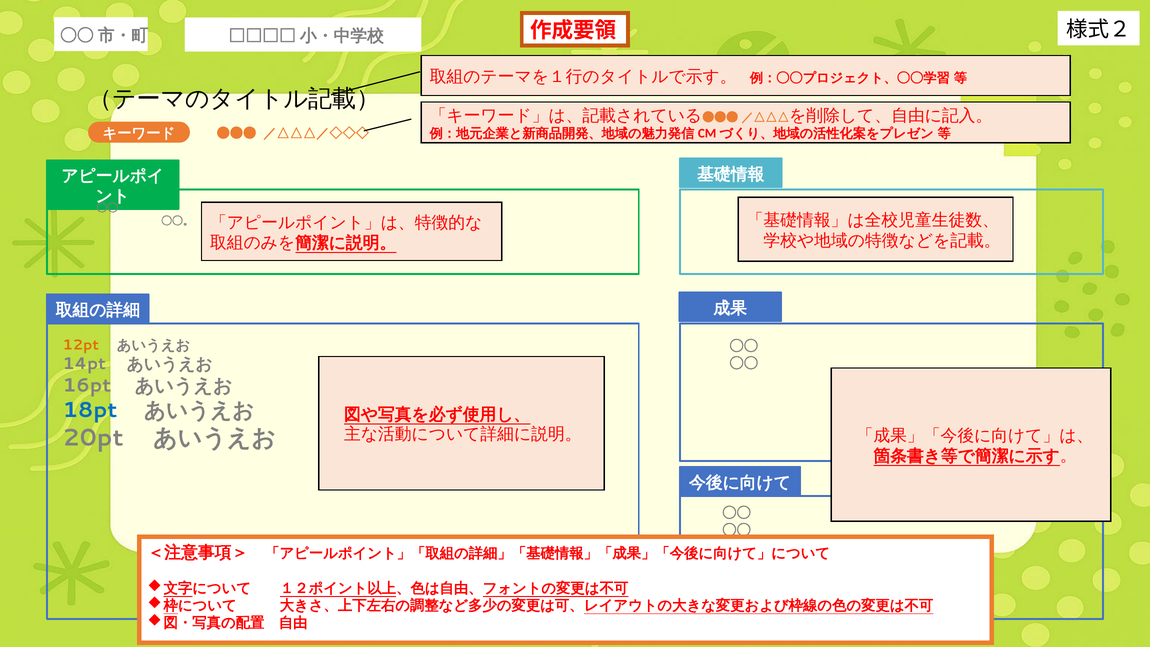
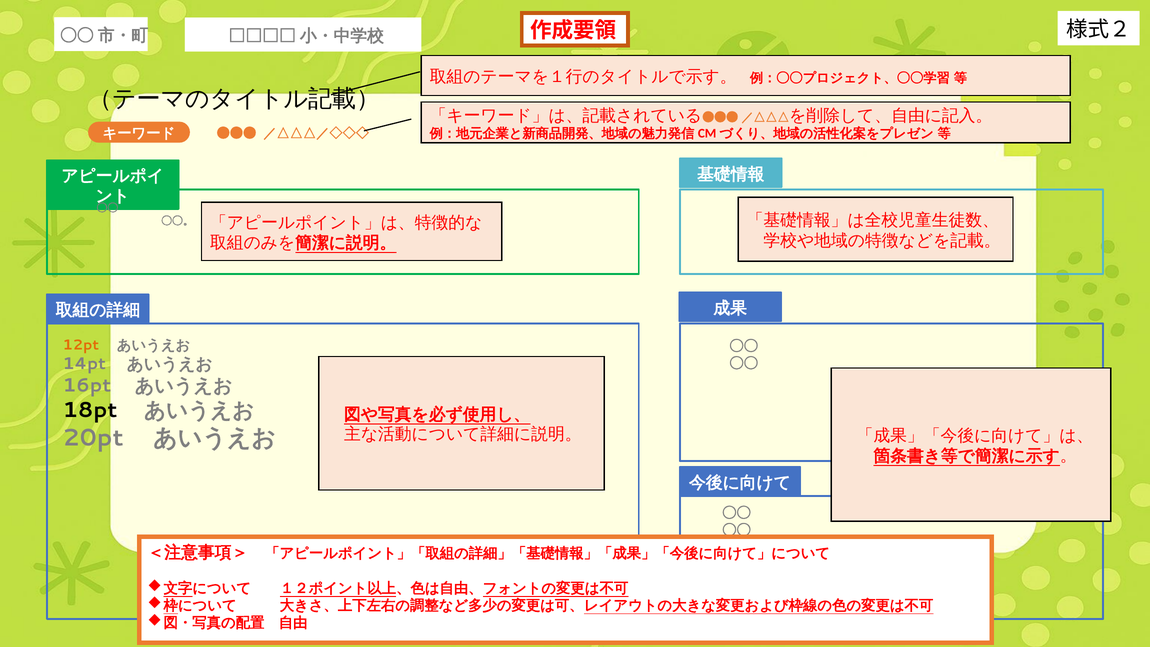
18pt colour: blue -> black (90, 410)
